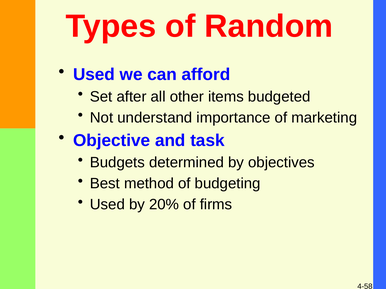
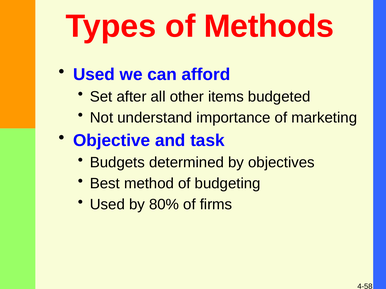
Random: Random -> Methods (269, 26)
20%: 20% -> 80% (164, 205)
